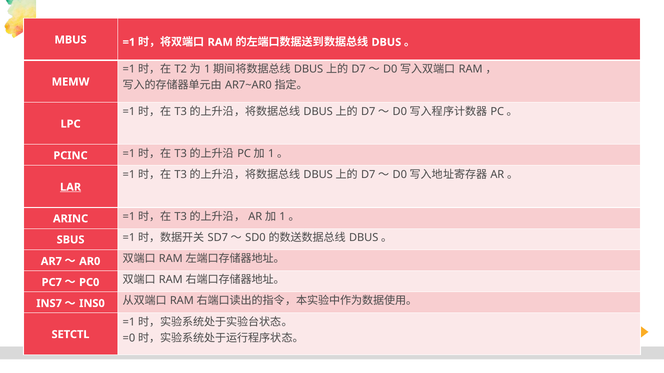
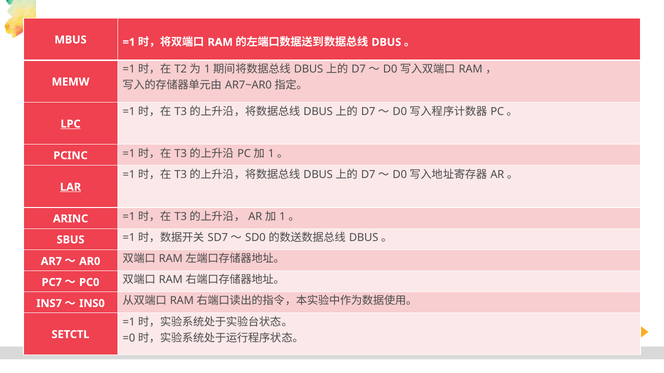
LPC underline: none -> present (71, 124)
